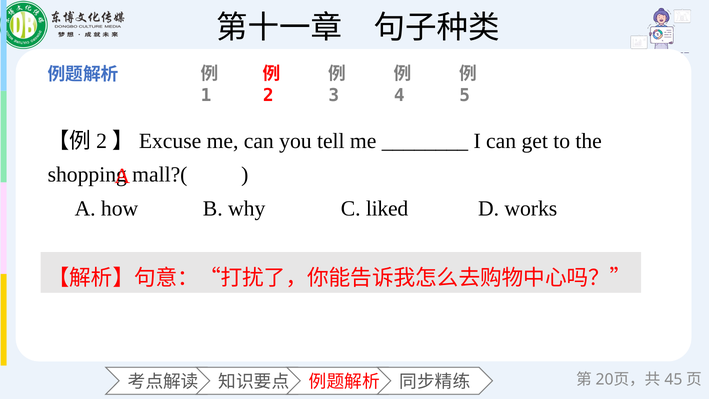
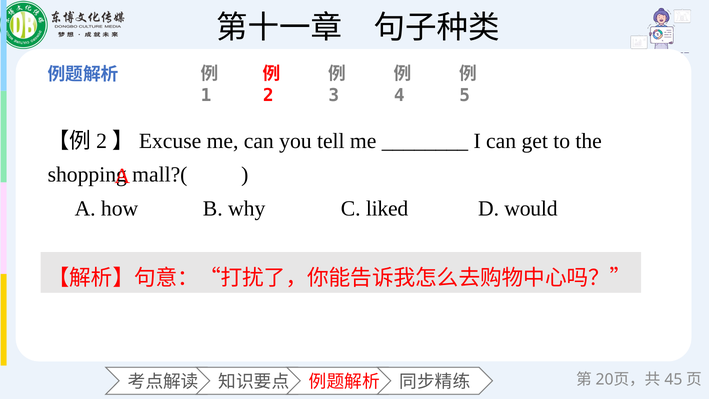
works: works -> would (531, 209)
